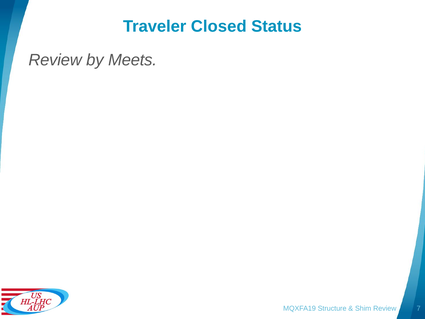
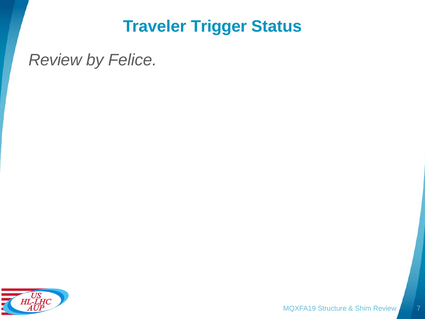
Closed: Closed -> Trigger (219, 26)
Meets: Meets -> Felice (132, 60)
